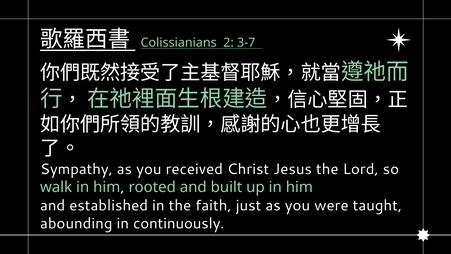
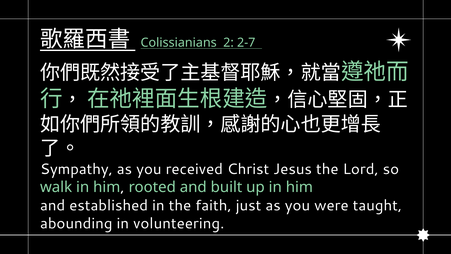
3-7: 3-7 -> 2-7 (246, 43)
continuously: continuously -> volunteering (179, 223)
